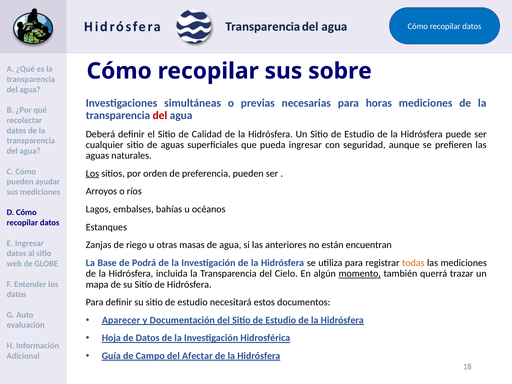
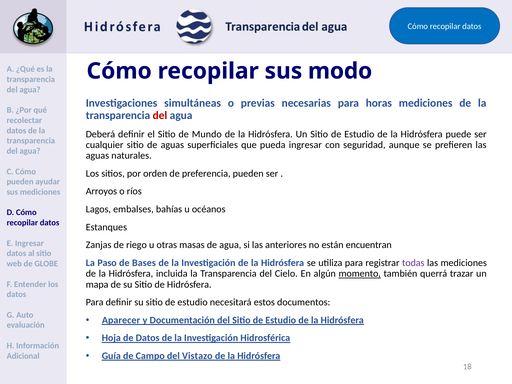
sobre: sobre -> modo (340, 71)
Calidad: Calidad -> Mundo (207, 134)
Los underline: present -> none (92, 173)
Base: Base -> Paso (107, 263)
Podrá: Podrá -> Bases (144, 263)
todas colour: orange -> purple (413, 263)
Afectar: Afectar -> Vistazo (197, 356)
